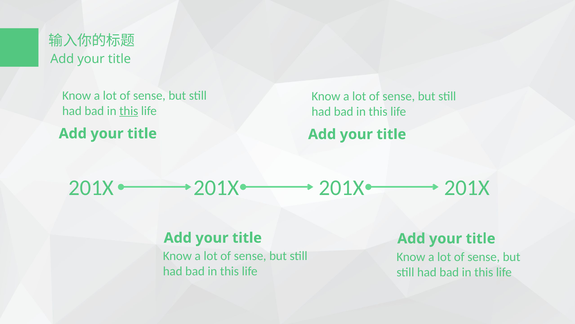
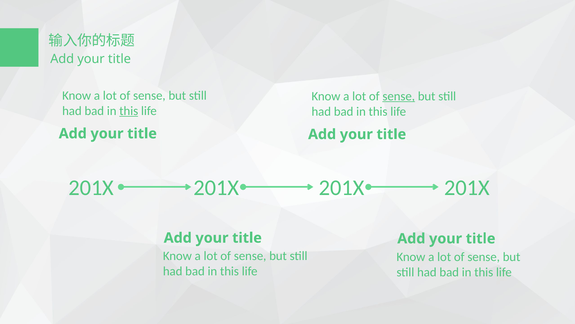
sense underline: none -> present (399, 96)
